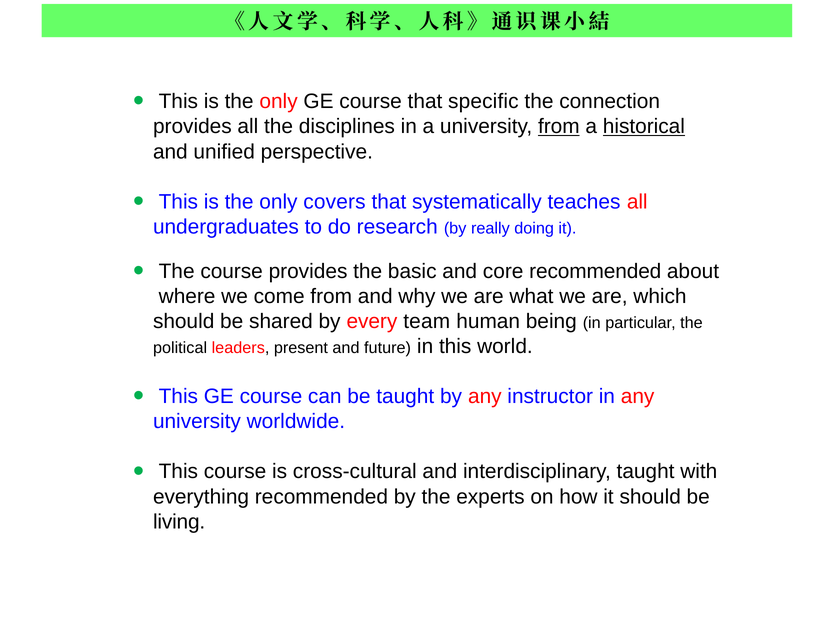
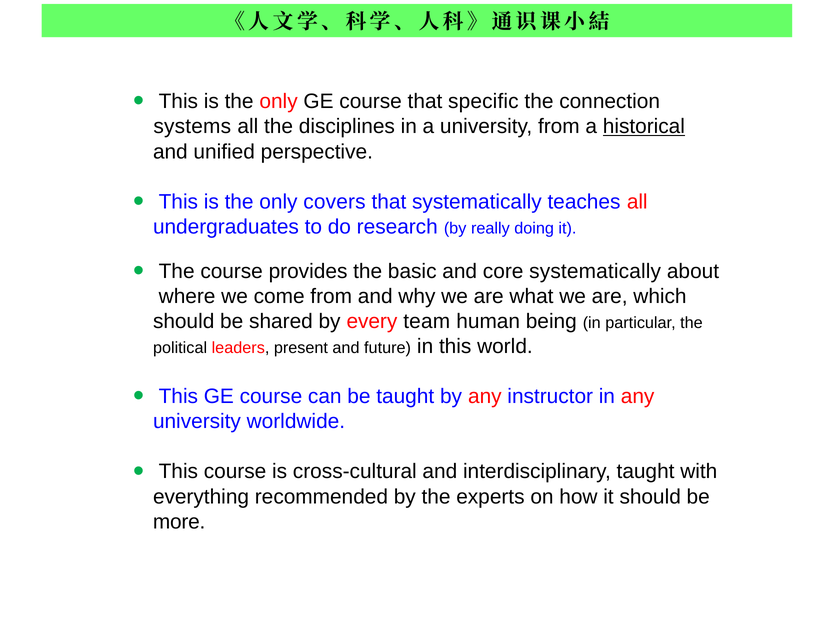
provides: provides -> systems (192, 126)
from underline: present -> none (559, 126)
core recommended: recommended -> systematically (595, 271)
living: living -> more (179, 521)
